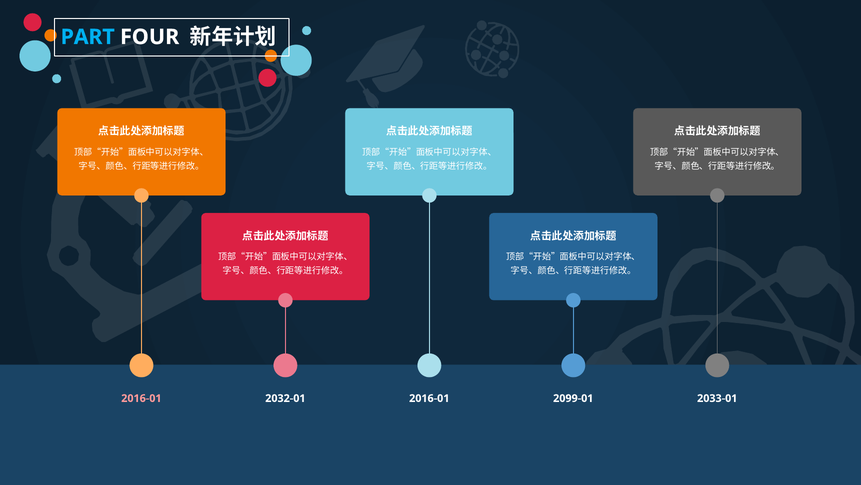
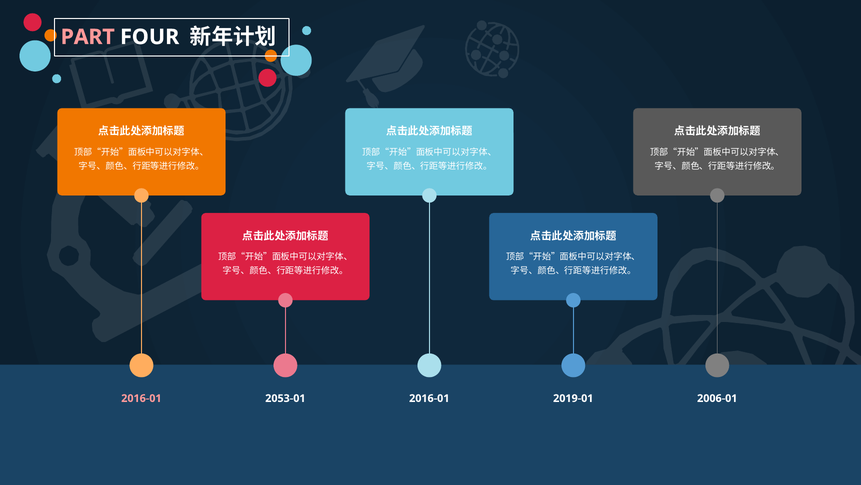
PART colour: light blue -> pink (88, 37)
2032-01: 2032-01 -> 2053-01 (285, 398)
2099-01: 2099-01 -> 2019-01 (573, 398)
2033-01: 2033-01 -> 2006-01 (717, 398)
